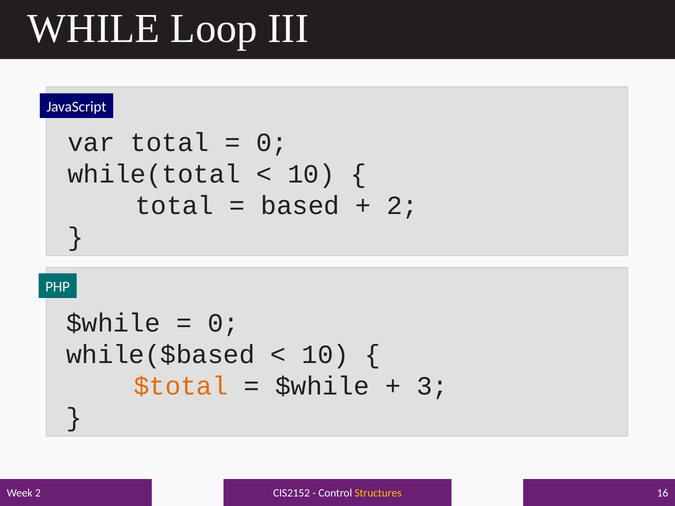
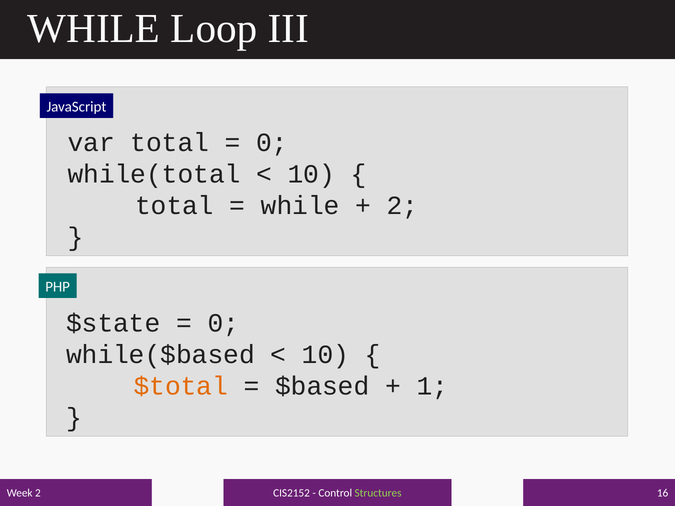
based: based -> while (300, 206)
$while: $while -> $state (113, 323)
$while: $while -> $based (322, 386)
3: 3 -> 1 (432, 386)
Structures colour: yellow -> light green (378, 493)
